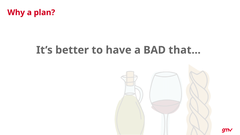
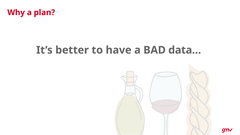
that…: that… -> data… (185, 50)
